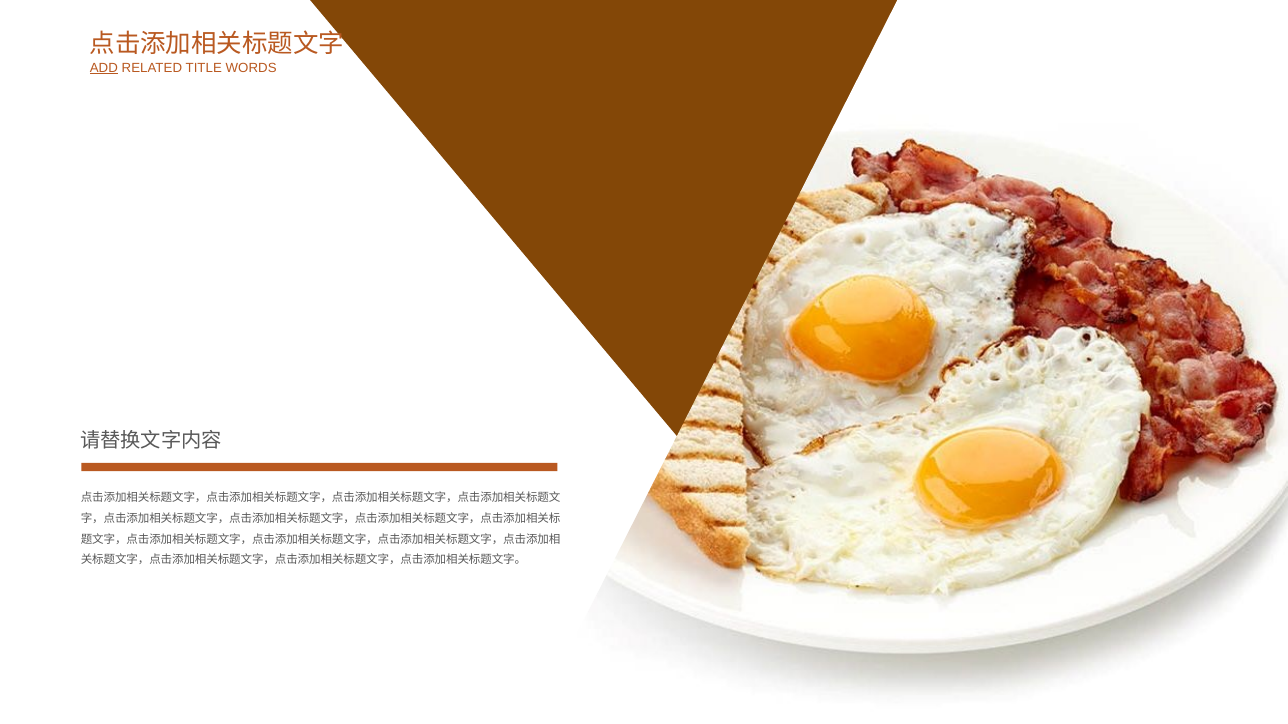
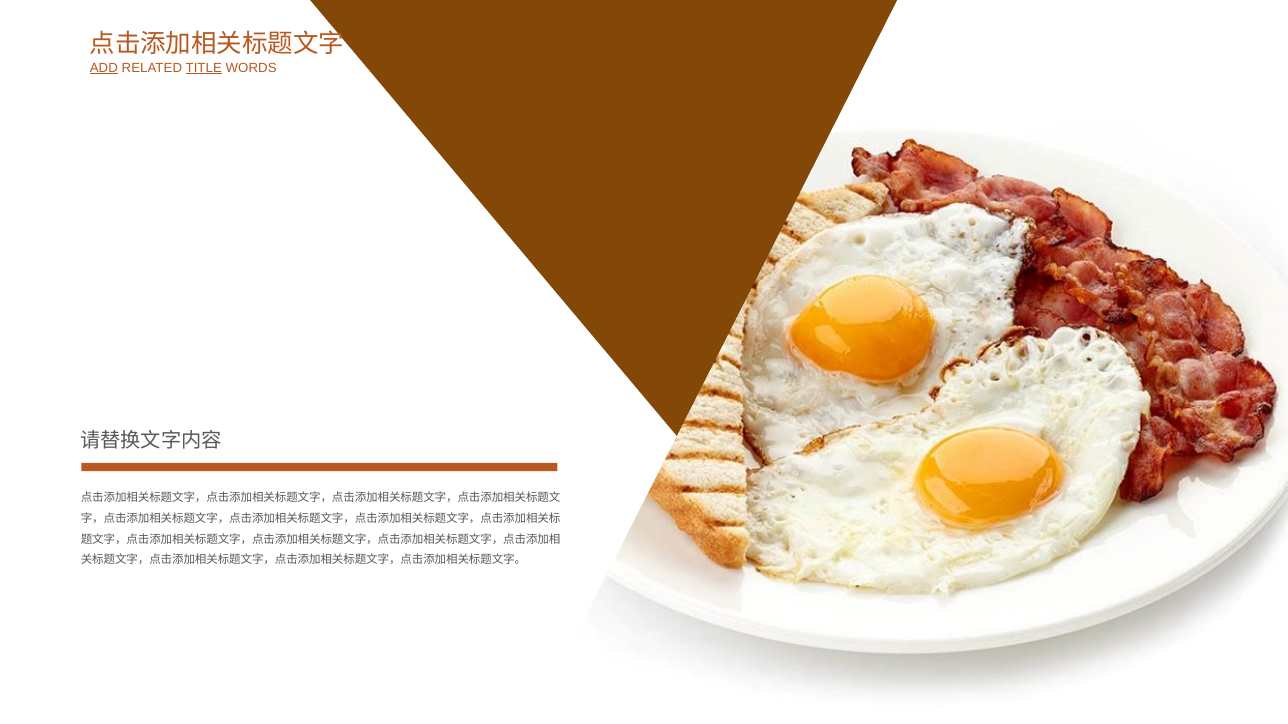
TITLE underline: none -> present (204, 68)
